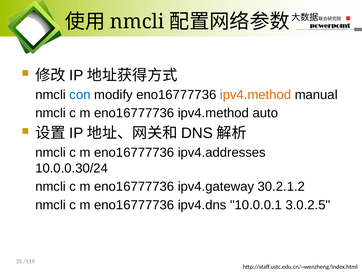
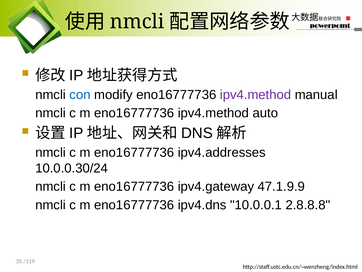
ipv4.method colour: orange -> purple (256, 95)
30.2.1.2: 30.2.1.2 -> 47.1.9.9 (281, 186)
3.0.2.5: 3.0.2.5 -> 2.8.8.8 (308, 205)
